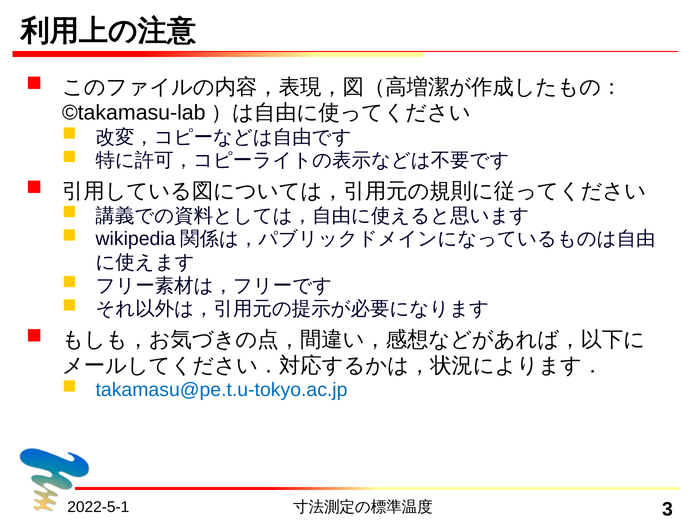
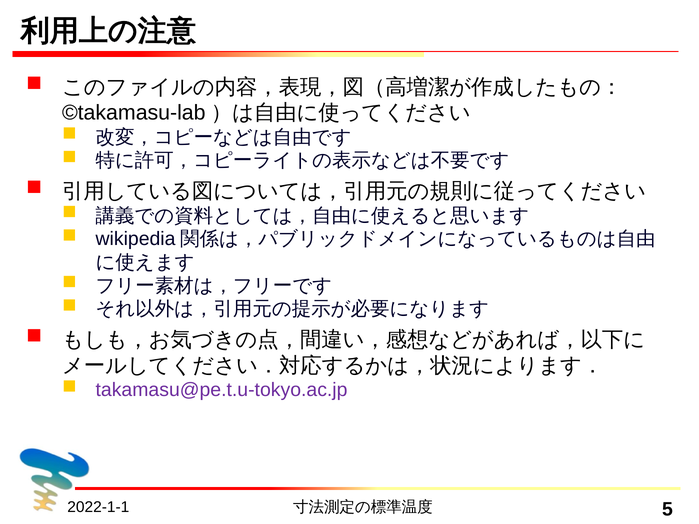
takamasu@pe.t.u-tokyo.ac.jp colour: blue -> purple (222, 390)
2022-5-1: 2022-5-1 -> 2022-1-1 (98, 507)
3: 3 -> 5 (668, 510)
